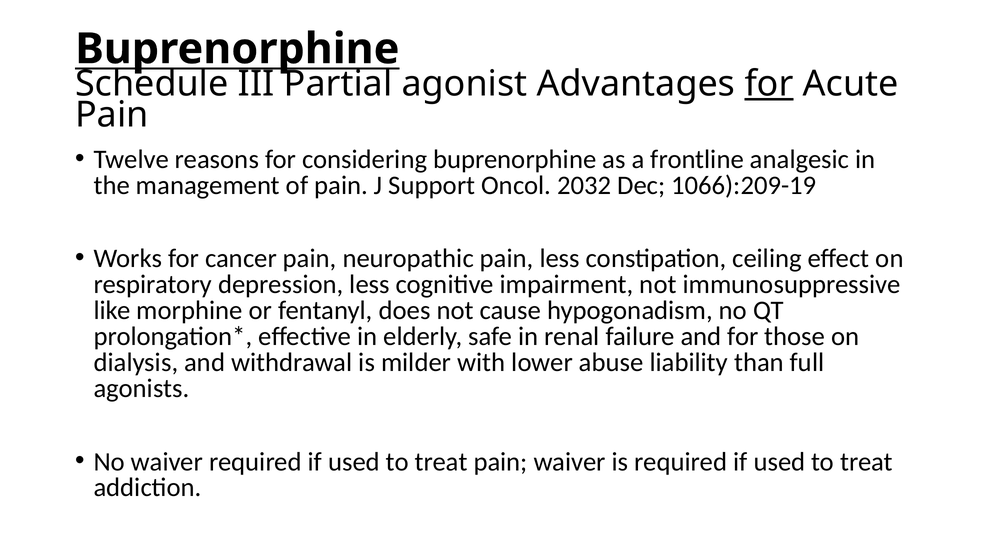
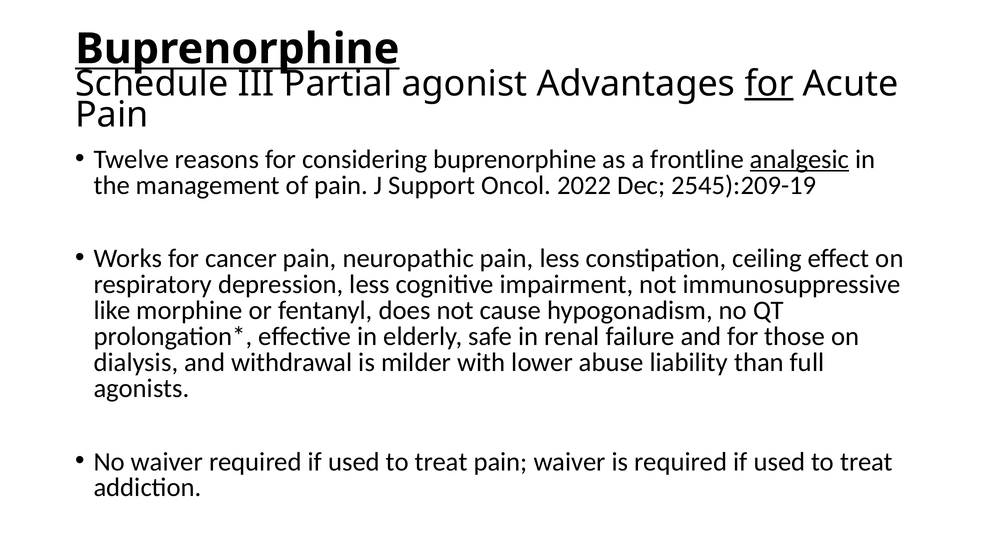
analgesic underline: none -> present (800, 159)
2032: 2032 -> 2022 (584, 185)
1066):209-19: 1066):209-19 -> 2545):209-19 (744, 185)
